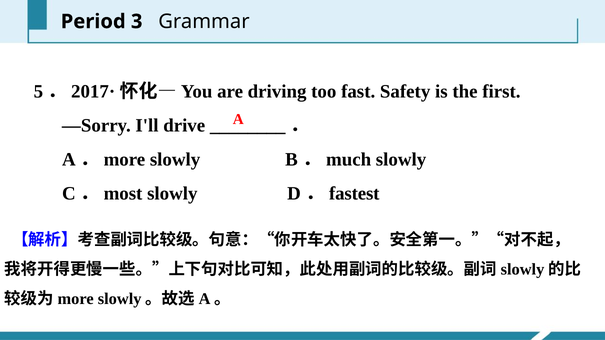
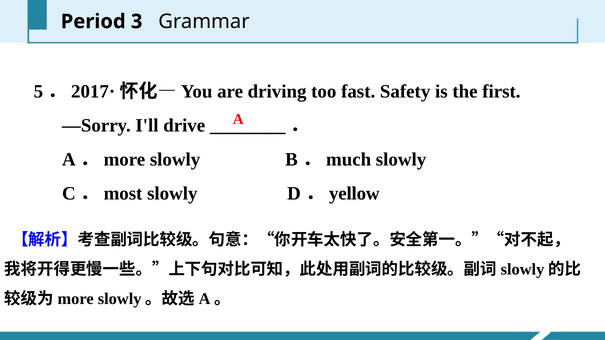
fastest: fastest -> yellow (354, 194)
